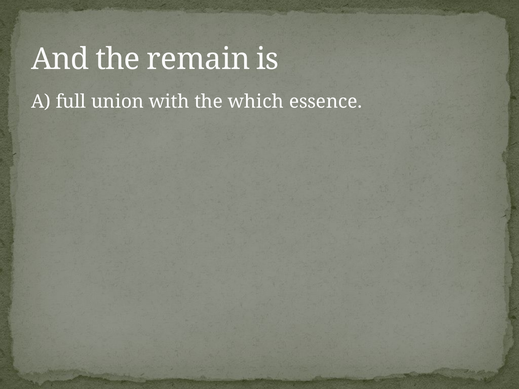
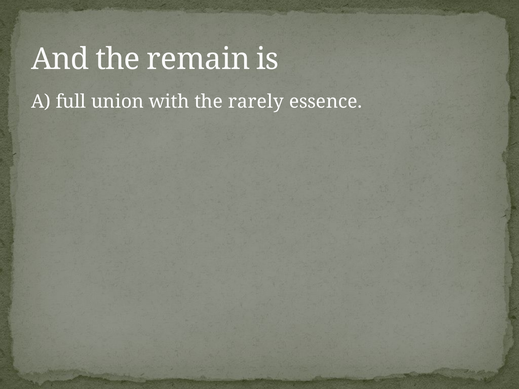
which: which -> rarely (256, 102)
